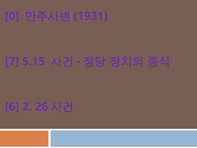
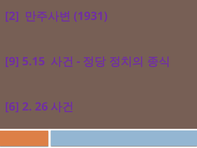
0: 0 -> 2 (12, 16)
7: 7 -> 9 (12, 61)
